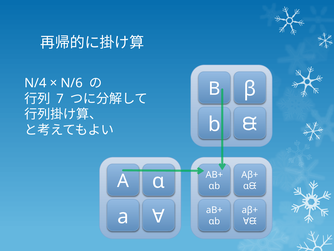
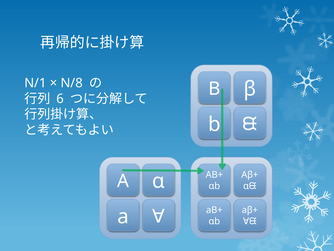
N/4: N/4 -> N/1 (35, 83)
N/6: N/6 -> N/8 (72, 83)
7: 7 -> 6 (60, 99)
